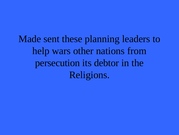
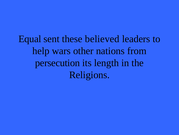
Made: Made -> Equal (30, 39)
planning: planning -> believed (102, 39)
debtor: debtor -> length (106, 63)
